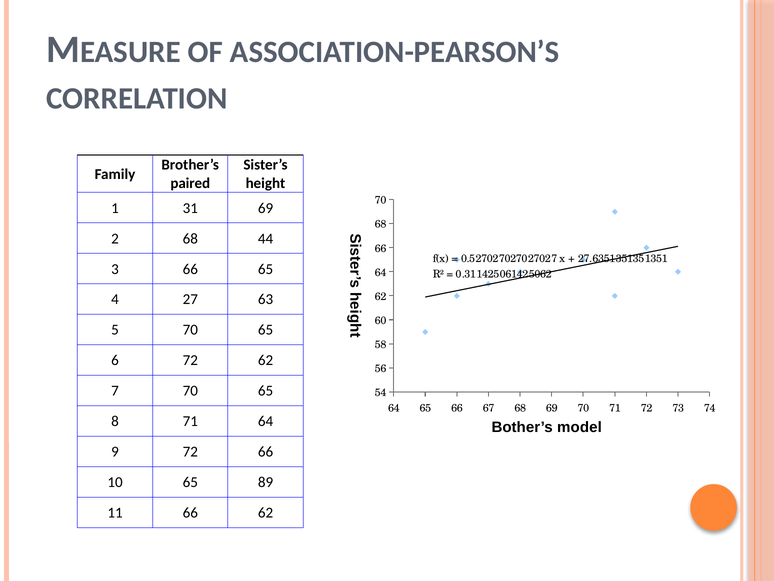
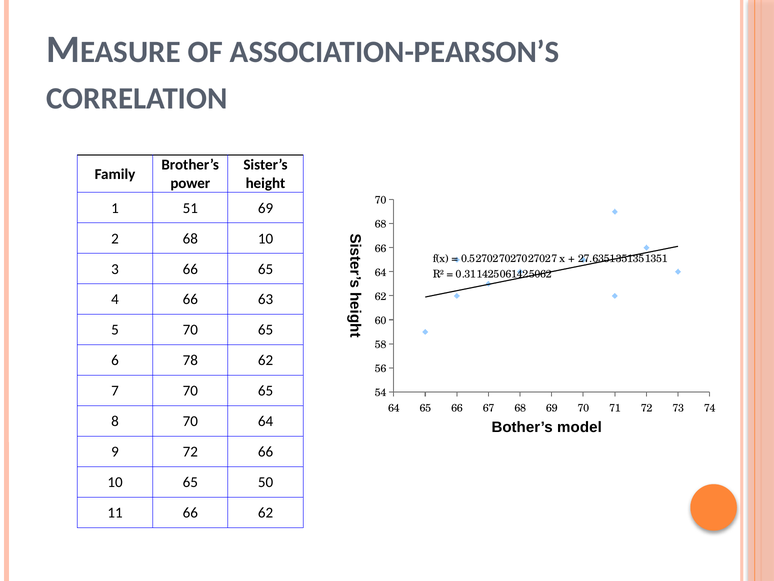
paired: paired -> power (190, 183)
31: 31 -> 51 (190, 208)
68 44: 44 -> 10 (266, 238)
4 27: 27 -> 66 (190, 299)
6 72: 72 -> 78 (190, 360)
8 71: 71 -> 70 (190, 421)
89: 89 -> 50 (266, 482)
